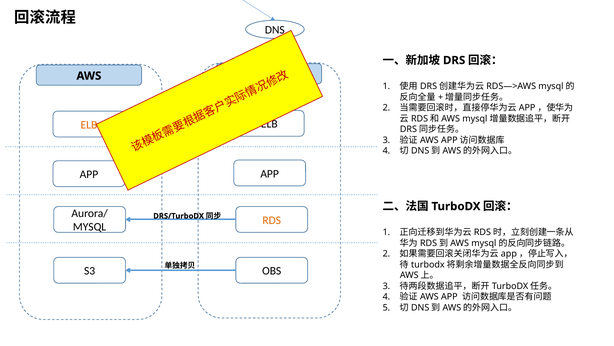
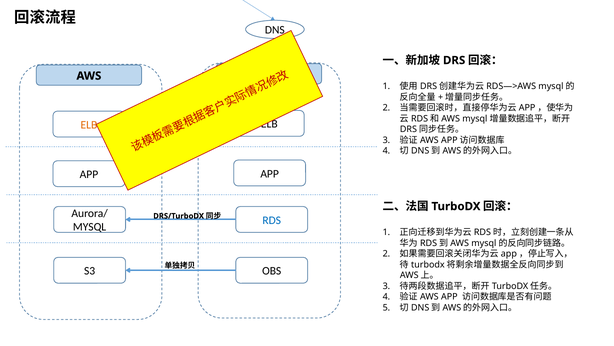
RDS colour: orange -> blue (272, 220)
